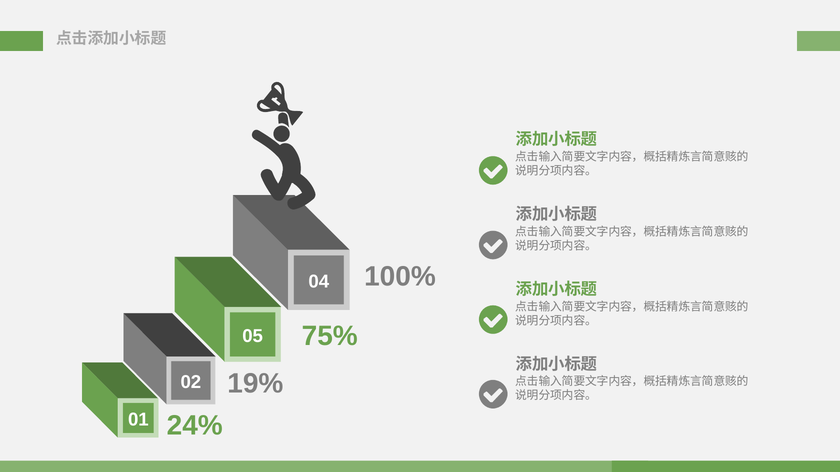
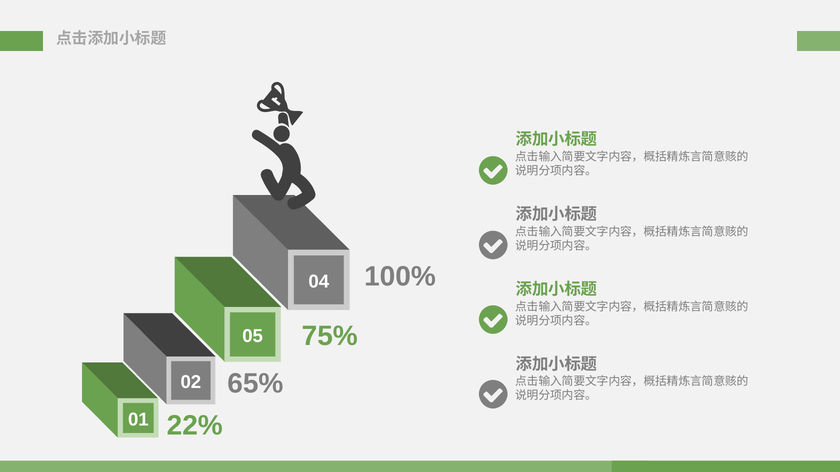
19%: 19% -> 65% (255, 384)
24%: 24% -> 22% (195, 426)
